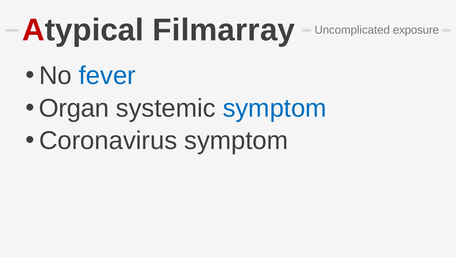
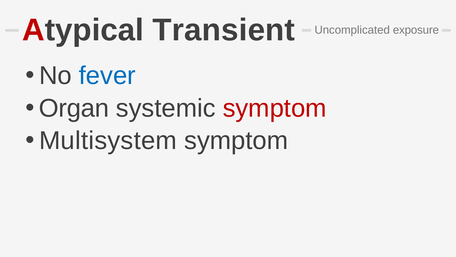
Filmarray: Filmarray -> Transient (224, 30)
symptom colour: blue -> red (275, 108)
Coronavirus: Coronavirus -> Multisystem (108, 141)
